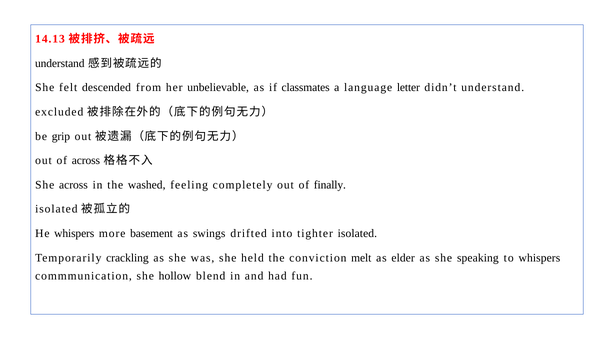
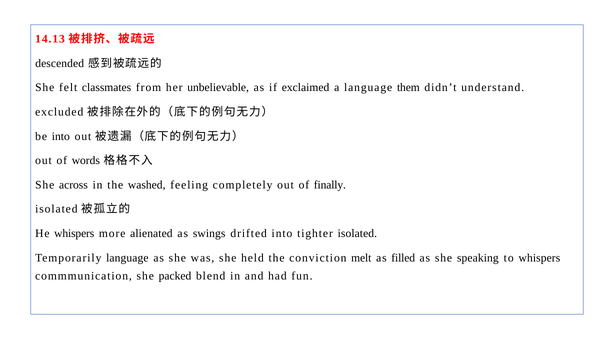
understand: understand -> descended (60, 63)
descended: descended -> classmates (107, 88)
classmates: classmates -> exclaimed (306, 88)
letter: letter -> them (408, 88)
be grip: grip -> into (61, 136)
of across: across -> words (86, 161)
basement: basement -> alienated (151, 234)
Temporarily crackling: crackling -> language (127, 258)
elder: elder -> filled (403, 258)
hollow: hollow -> packed (175, 276)
